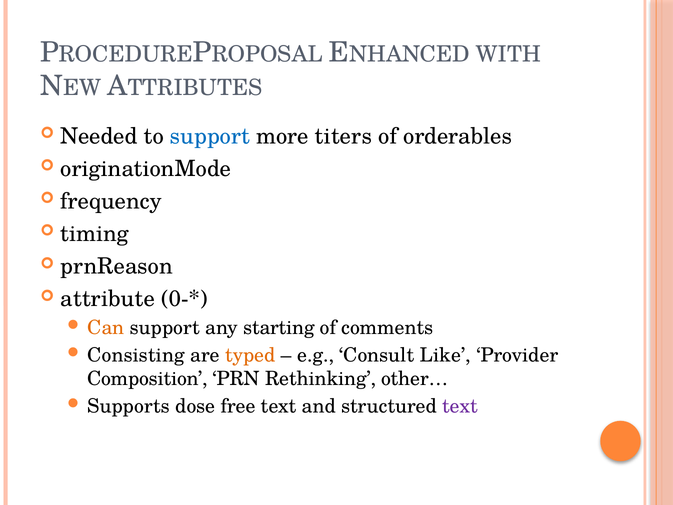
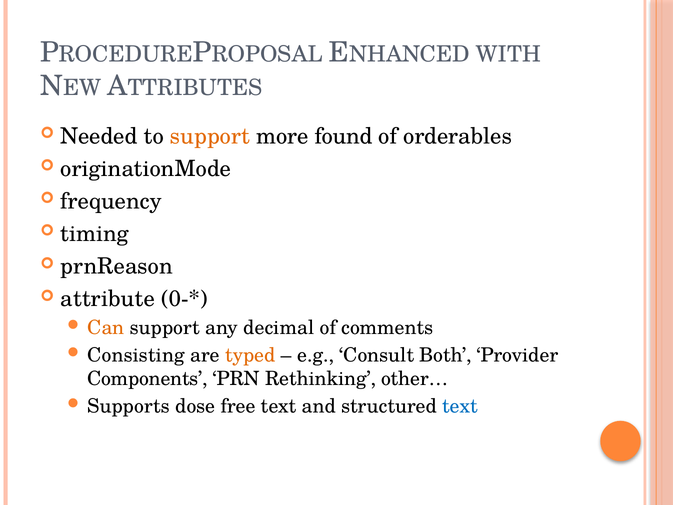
support colour: blue -> orange (210, 136)
titers: titers -> found (344, 136)
starting: starting -> decimal (279, 328)
Like: Like -> Both (446, 355)
Composition: Composition -> Components (147, 379)
text colour: purple -> blue (460, 406)
